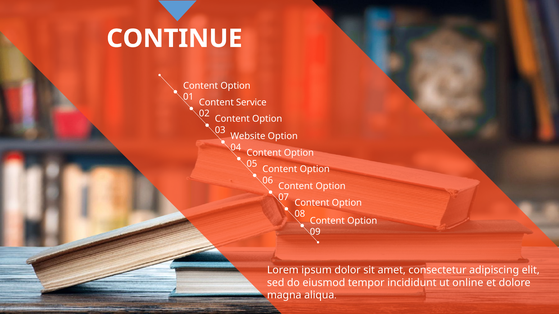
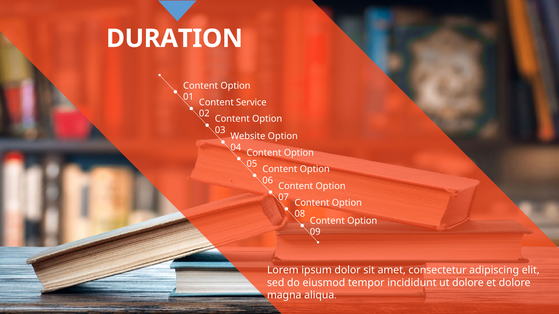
CONTINUE: CONTINUE -> DURATION (175, 39)
ut online: online -> dolore (468, 283)
